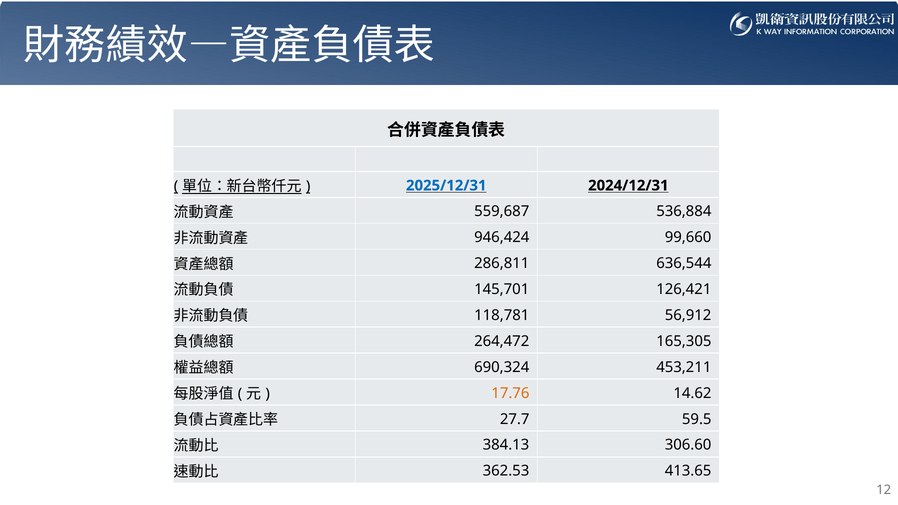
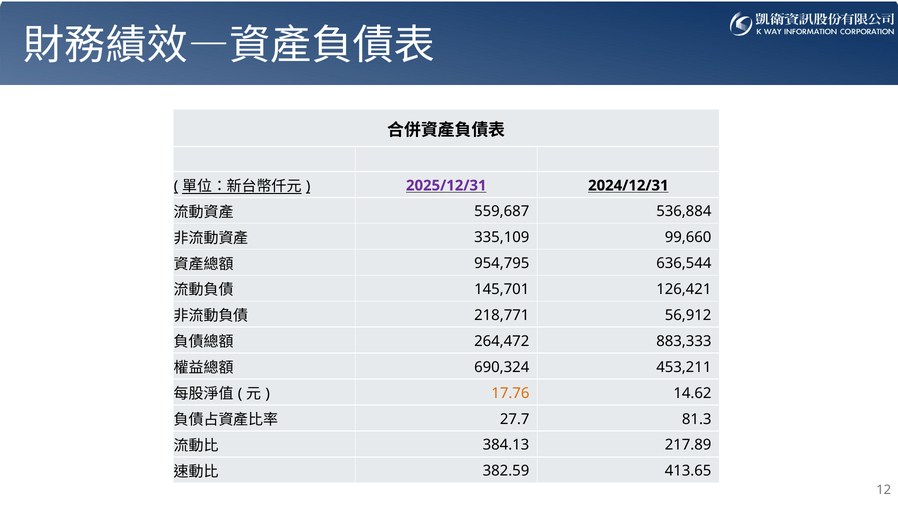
2025/12/31 colour: blue -> purple (446, 186)
946,424: 946,424 -> 335,109 (502, 237)
286,811: 286,811 -> 954,795 (502, 263)
118,781: 118,781 -> 218,771 (502, 315)
165,305: 165,305 -> 883,333 (684, 341)
59.5: 59.5 -> 81.3 (697, 419)
306.60: 306.60 -> 217.89 (688, 445)
362.53: 362.53 -> 382.59 (506, 471)
